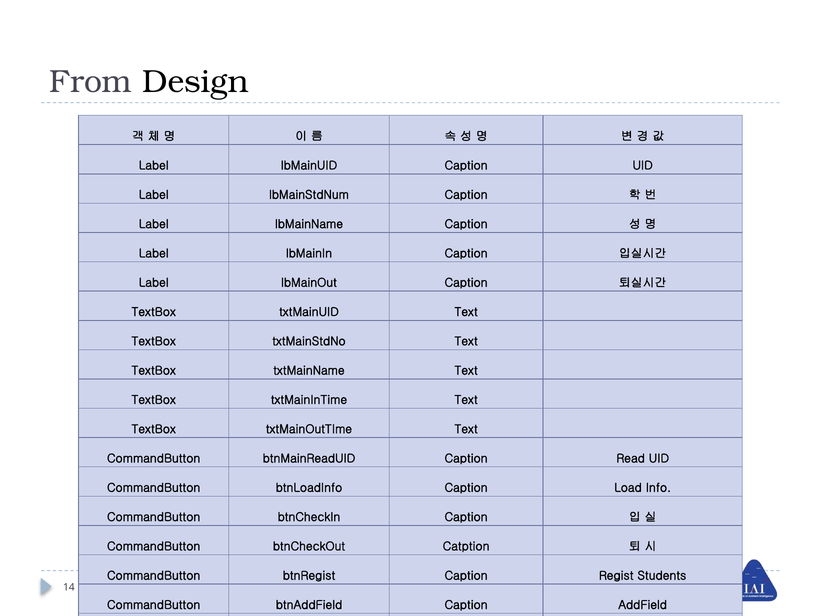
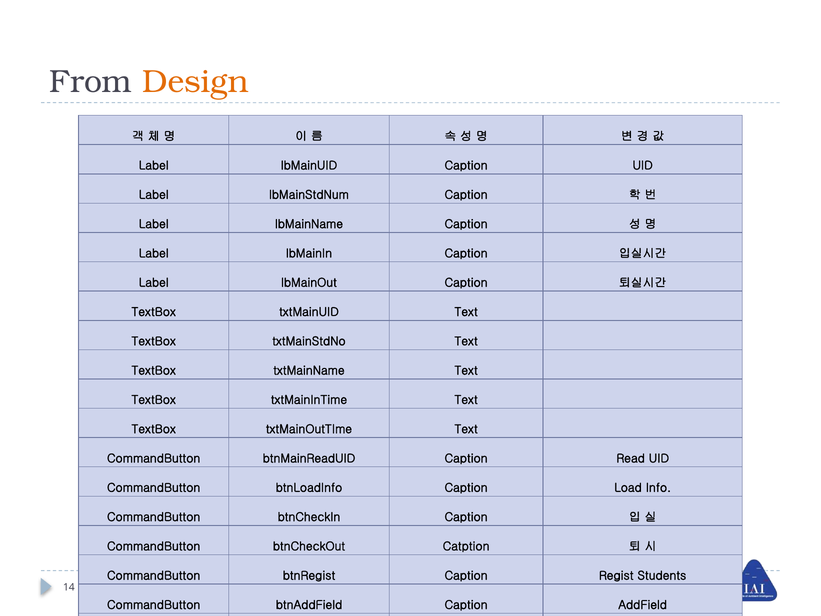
Design colour: black -> orange (195, 82)
